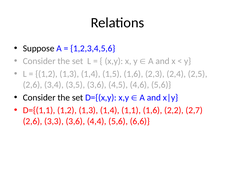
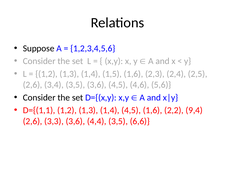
1,4 1,1: 1,1 -> 4,5 (131, 110)
2,7: 2,7 -> 9,4 (194, 110)
4,4 5,6: 5,6 -> 3,5 (118, 121)
